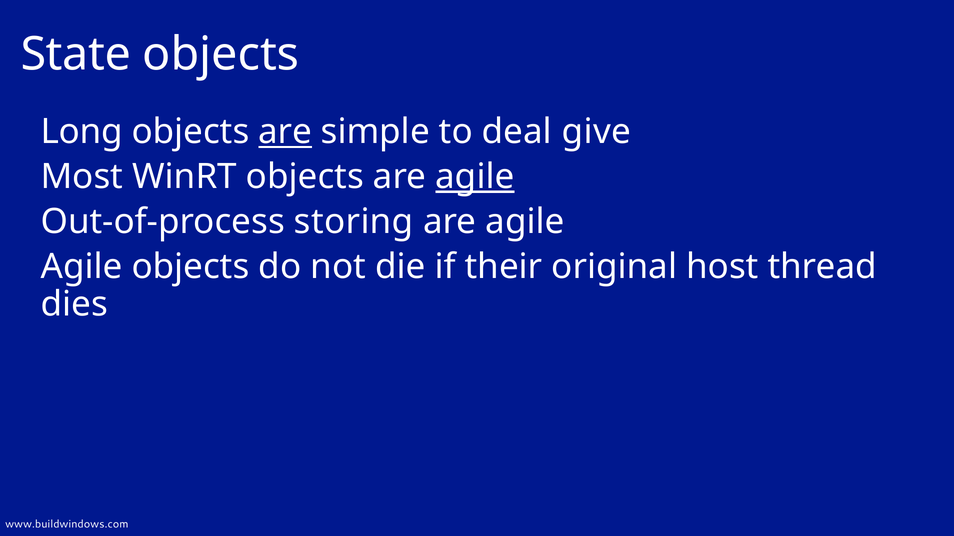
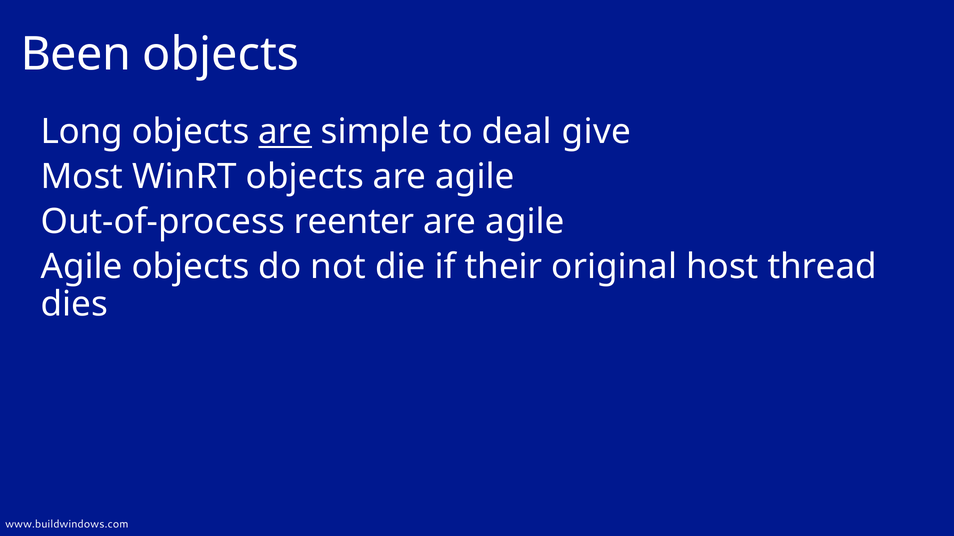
State: State -> Been (76, 54)
agile underline: present -> none (475, 177)
storing: storing -> reenter (354, 222)
